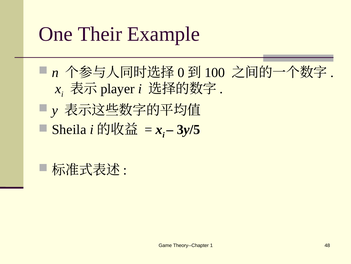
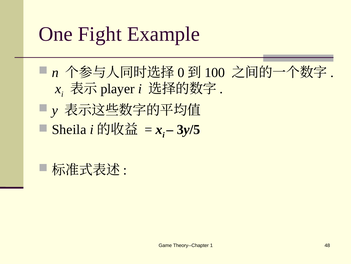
Their: Their -> Fight (100, 34)
